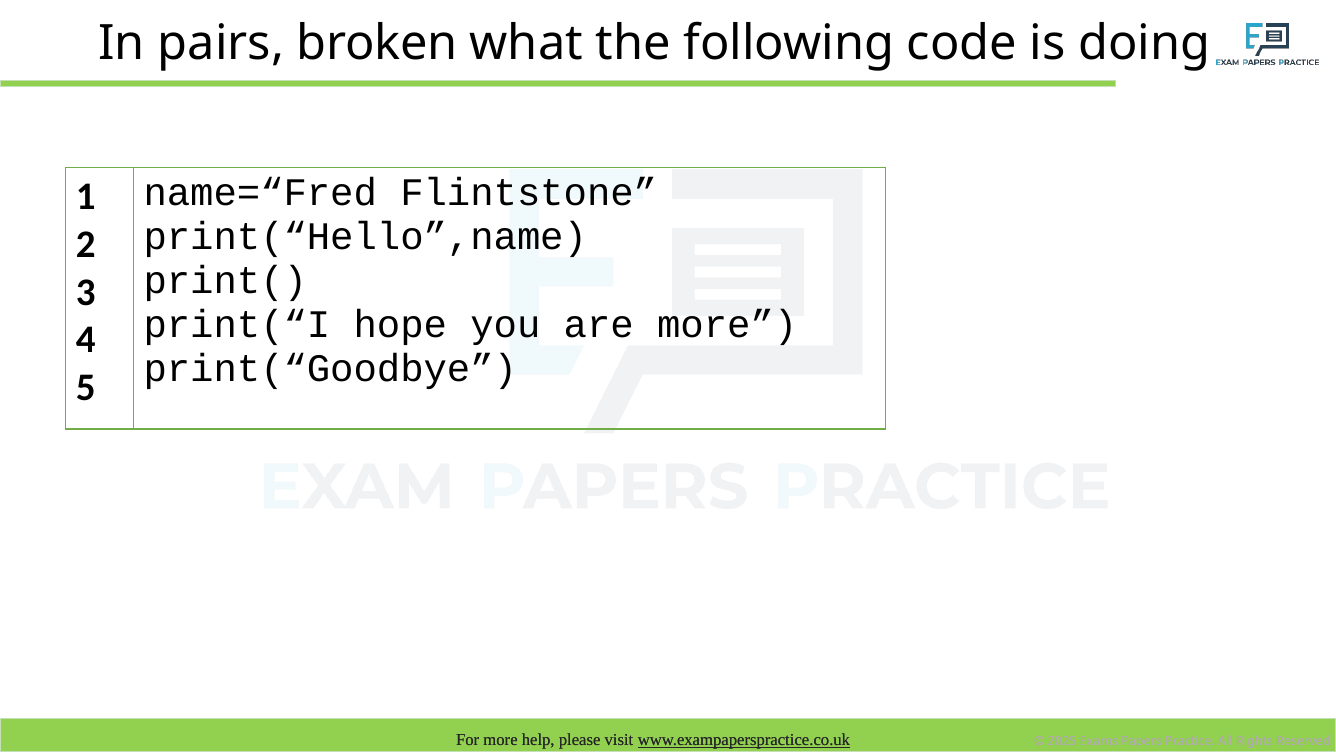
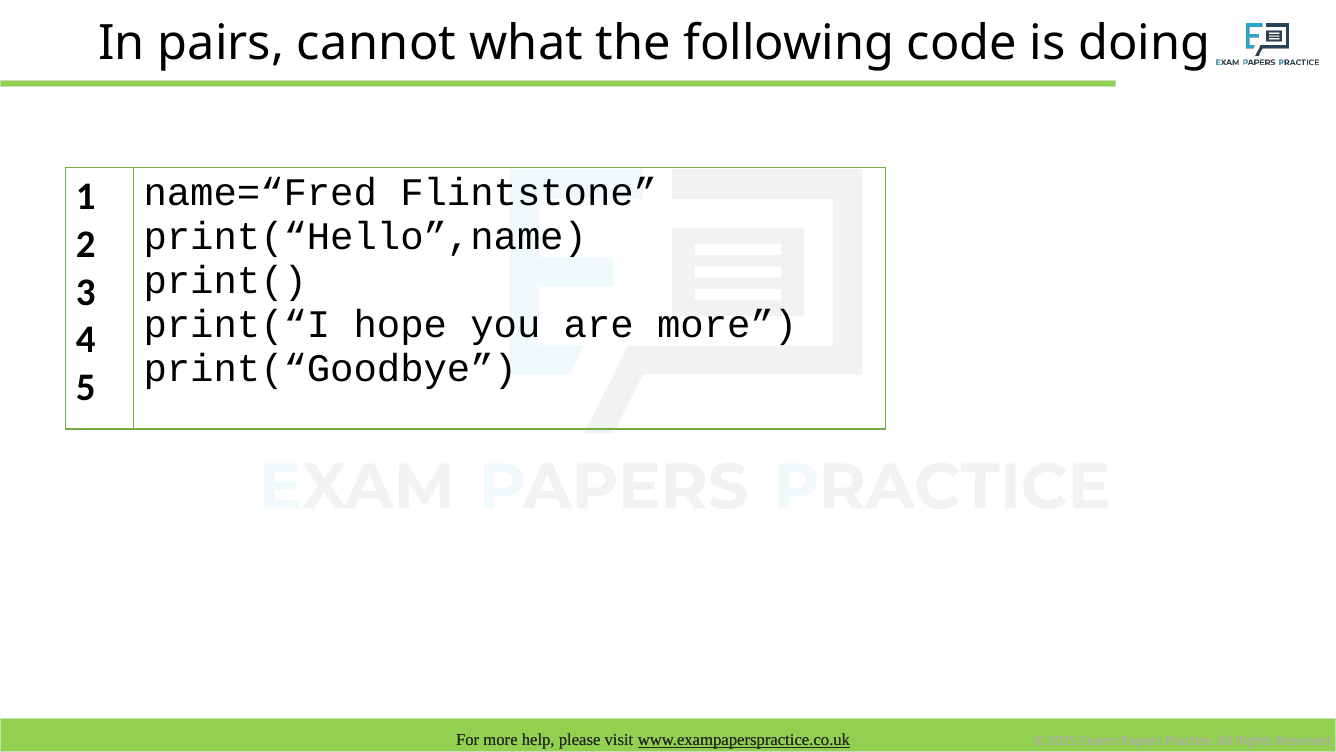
broken: broken -> cannot (377, 44)
